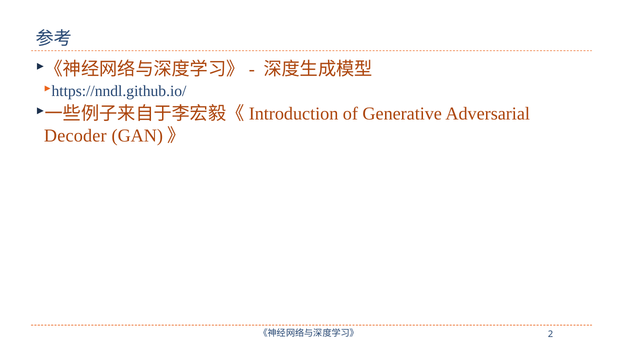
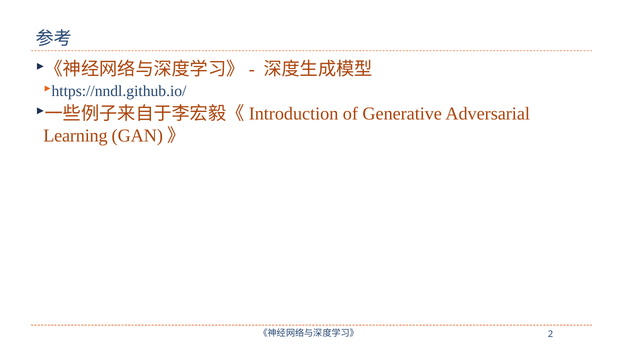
Decoder: Decoder -> Learning (75, 135)
